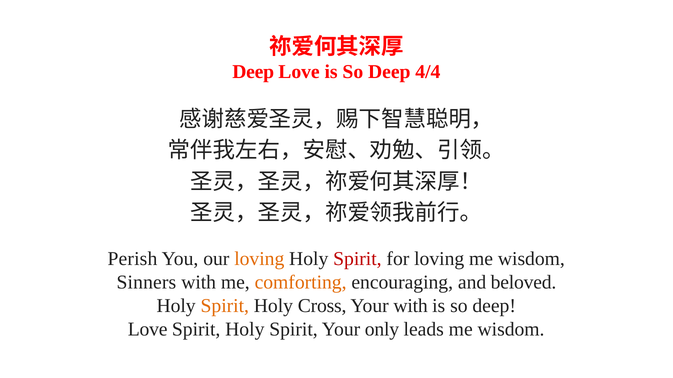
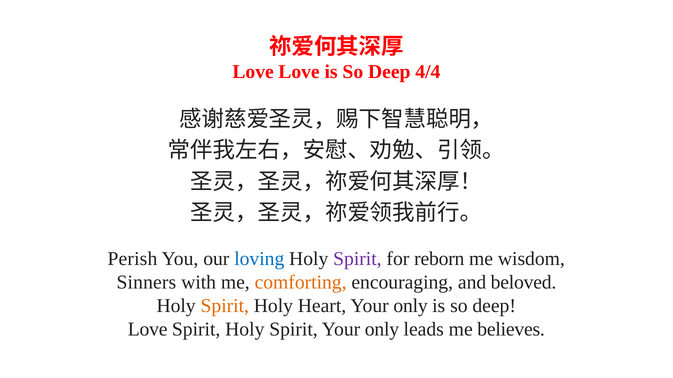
Deep: Deep -> Love (253, 72)
loving colour: orange -> blue (259, 259)
Spirit colour: red -> purple (357, 259)
for loving: loving -> reborn (439, 259)
Cross: Cross -> Heart (322, 306)
with: with -> only (411, 306)
leads me wisdom: wisdom -> believes (511, 330)
